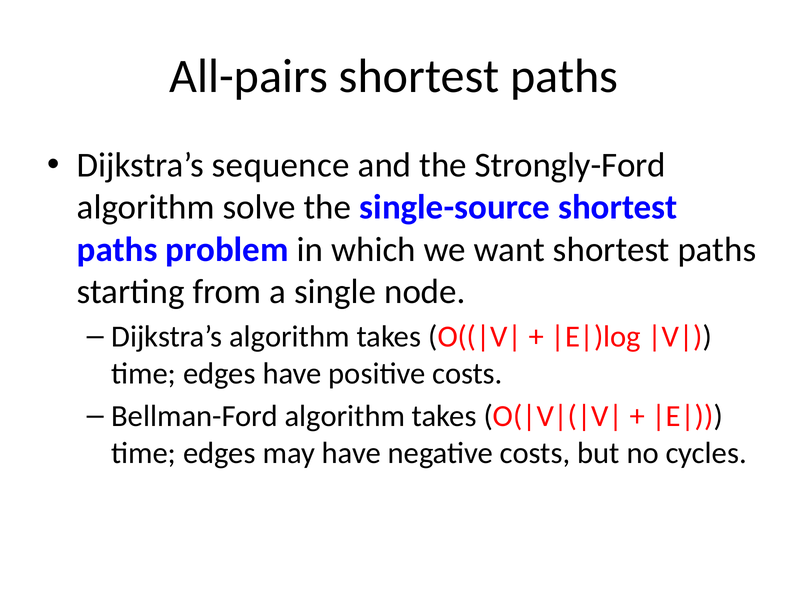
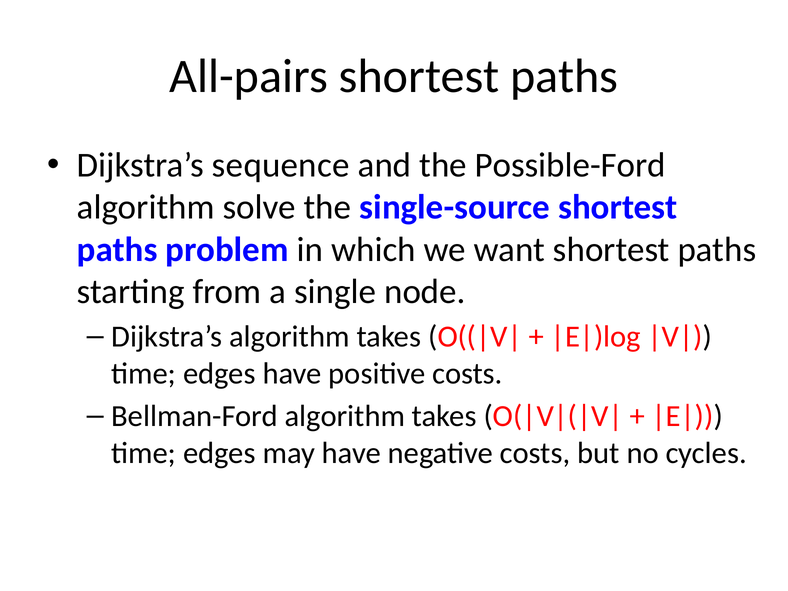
Strongly-Ford: Strongly-Ford -> Possible-Ford (570, 165)
